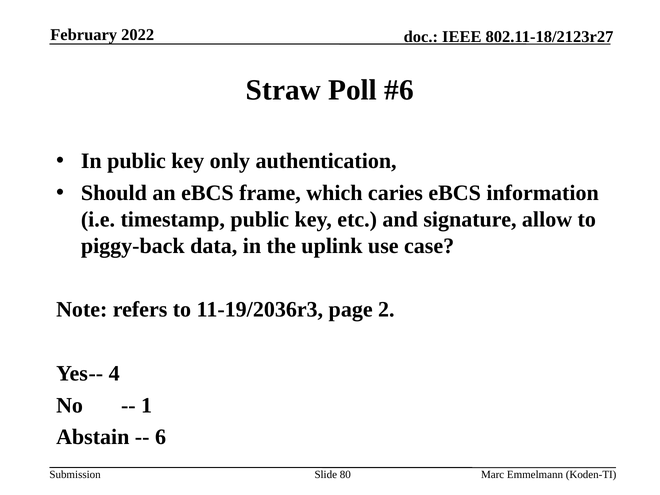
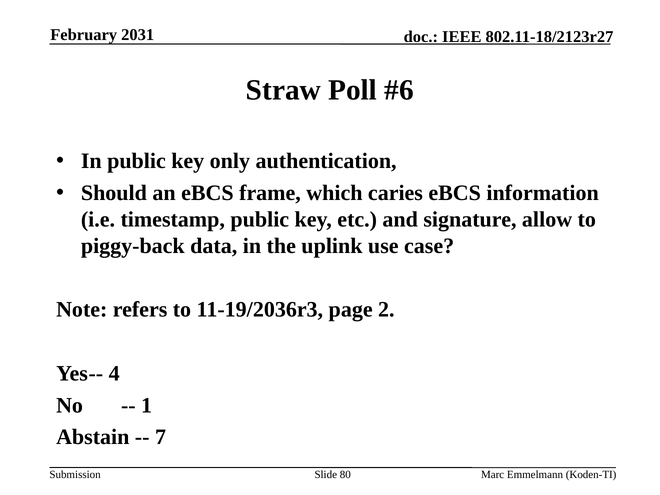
2022: 2022 -> 2031 (138, 35)
6: 6 -> 7 (161, 437)
